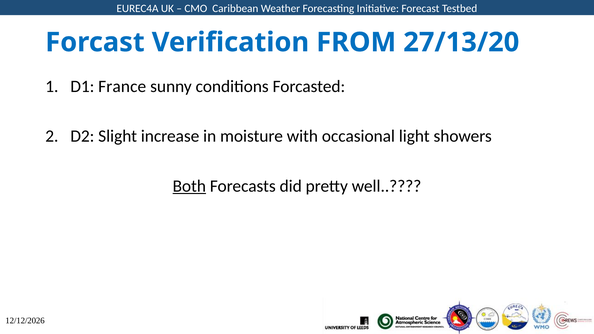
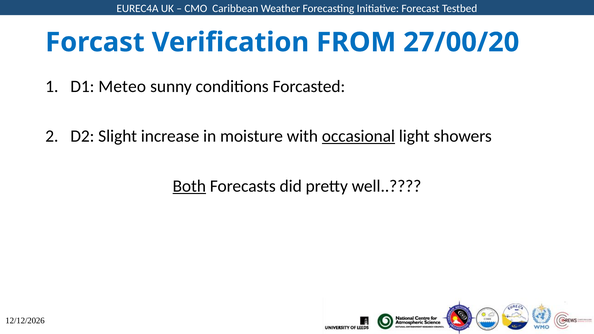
27/13/20: 27/13/20 -> 27/00/20 (461, 42)
France: France -> Meteo (122, 86)
occasional underline: none -> present (358, 136)
